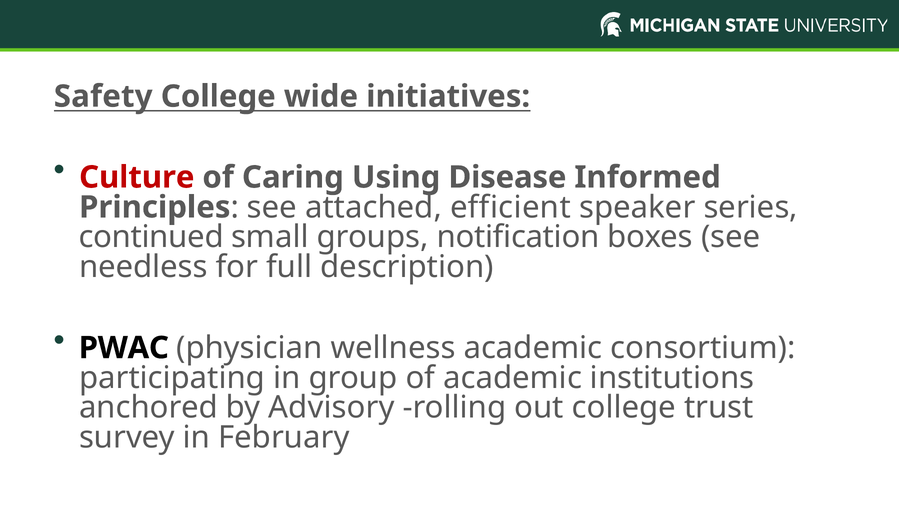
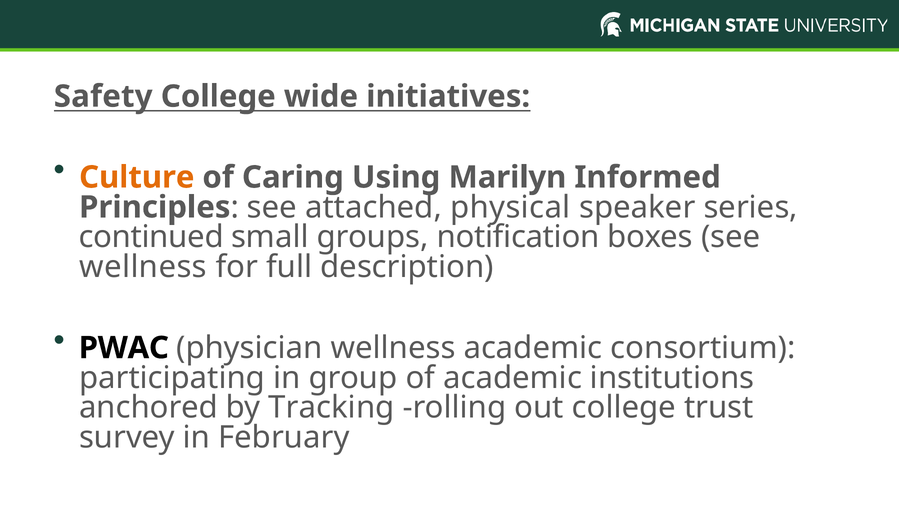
Culture colour: red -> orange (137, 178)
Disease: Disease -> Marilyn (507, 178)
efficient: efficient -> physical (510, 208)
needless: needless -> wellness (143, 267)
Advisory: Advisory -> Tracking (331, 408)
